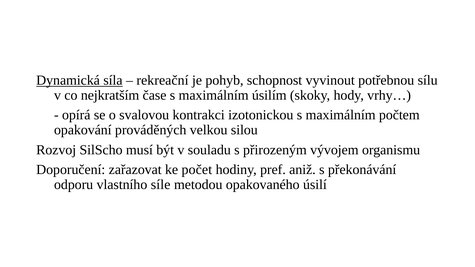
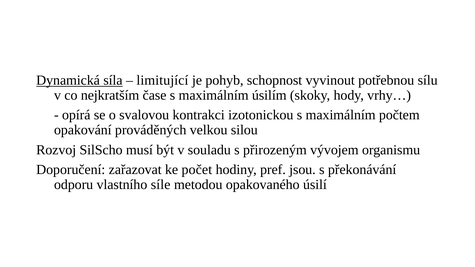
rekreační: rekreační -> limitující (162, 80)
aniž: aniž -> jsou (302, 170)
